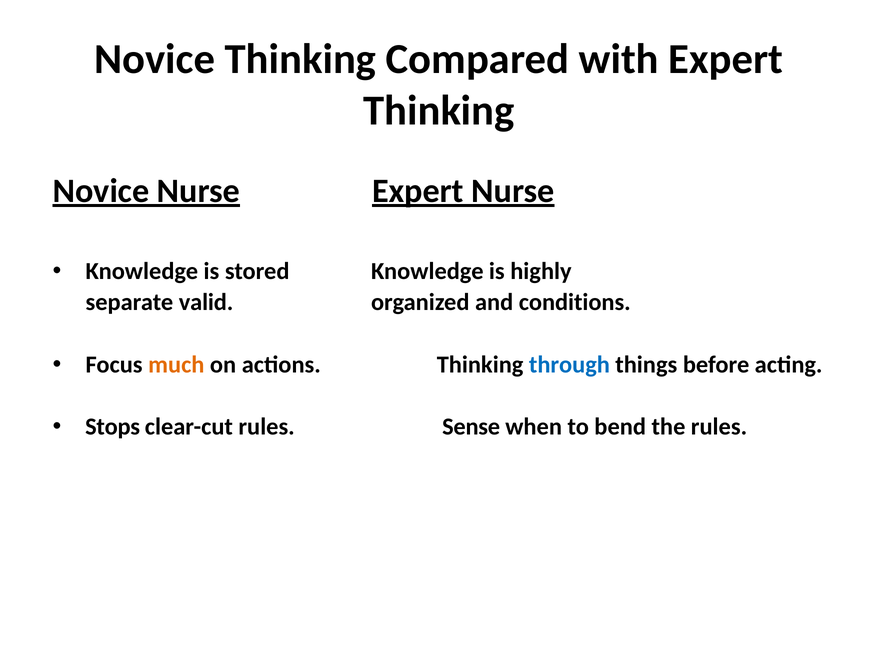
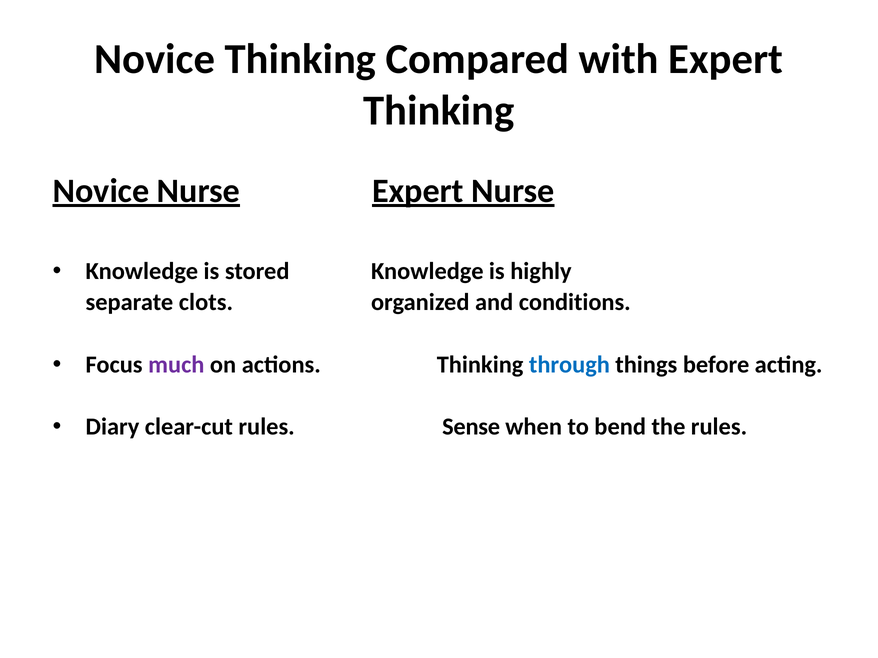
valid: valid -> clots (206, 302)
much colour: orange -> purple (176, 365)
Stops: Stops -> Diary (112, 427)
